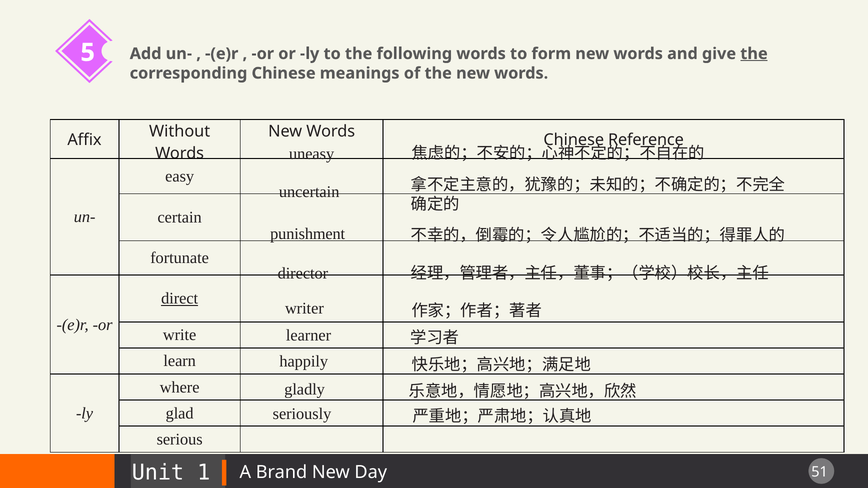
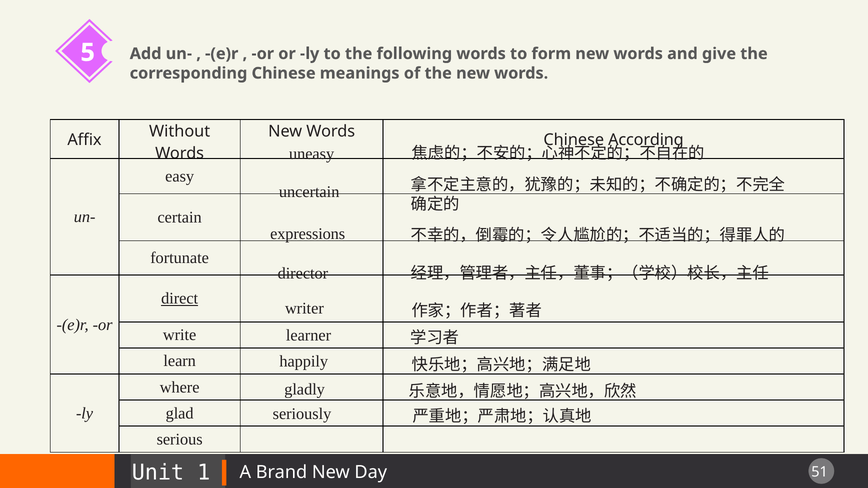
the underline: present -> none (754, 54)
Reference: Reference -> According (646, 140)
punishment: punishment -> expressions (308, 234)
